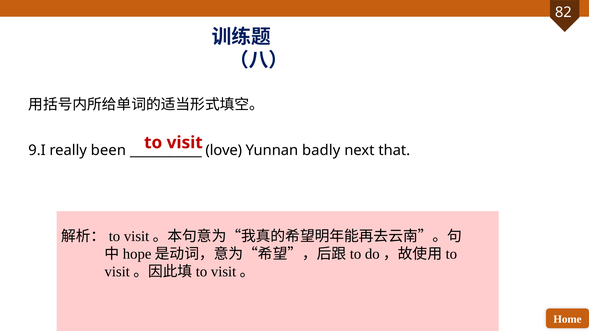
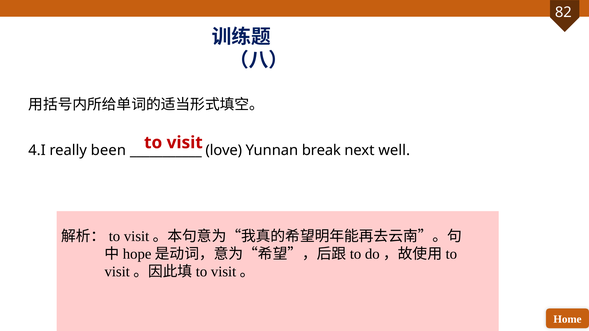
9.I: 9.I -> 4.I (37, 151)
badly: badly -> break (321, 151)
that: that -> well (394, 151)
